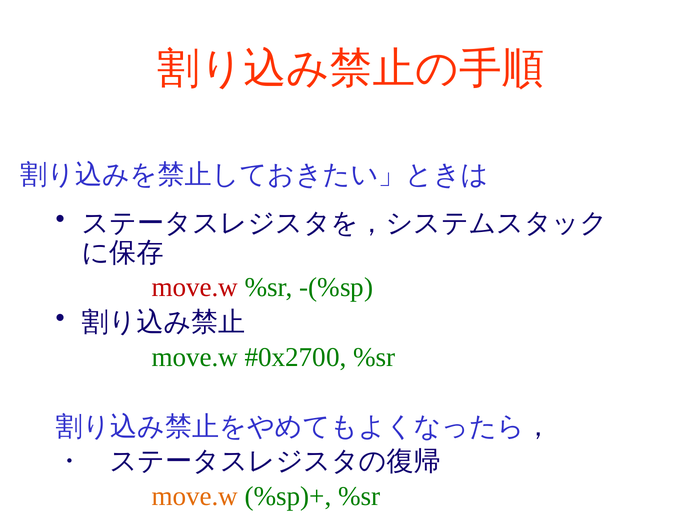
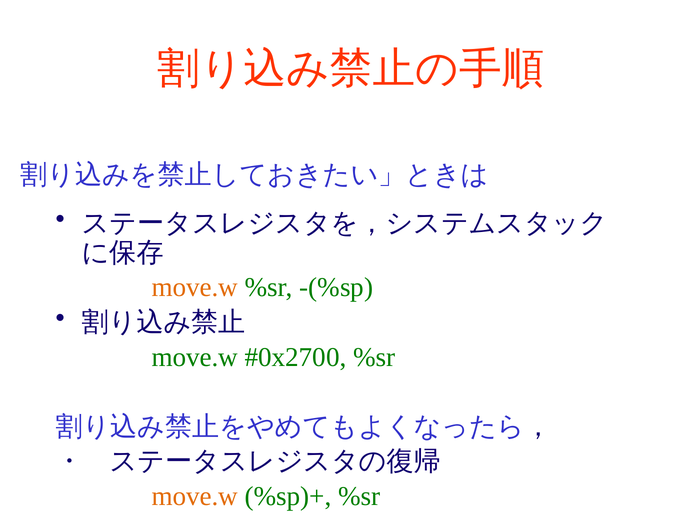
move.w colour: red -> orange (195, 287)
